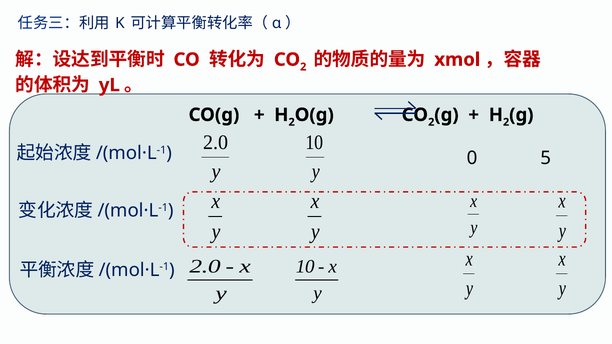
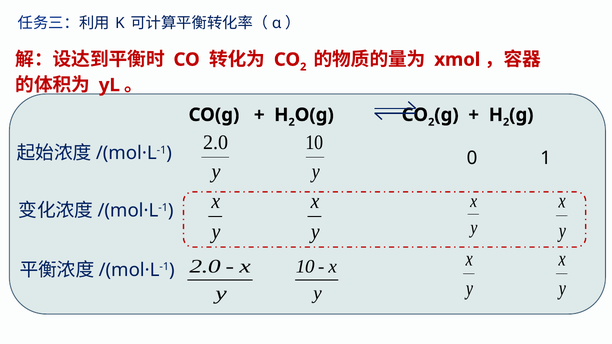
5: 5 -> 1 (546, 158)
